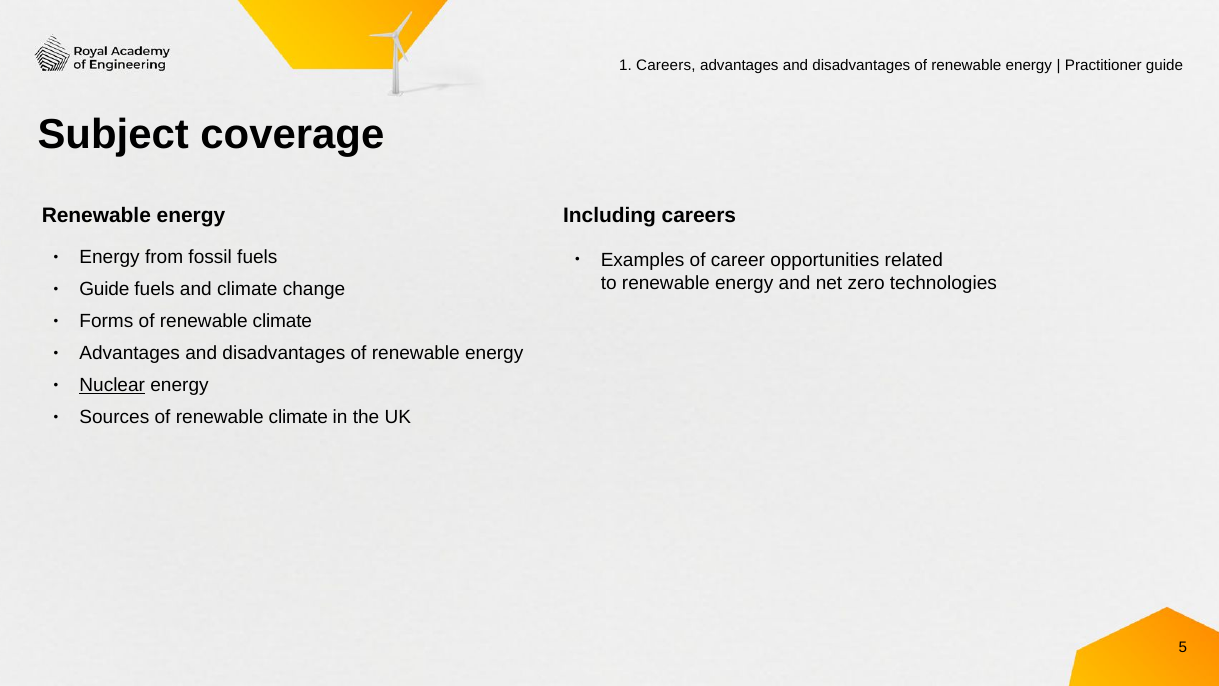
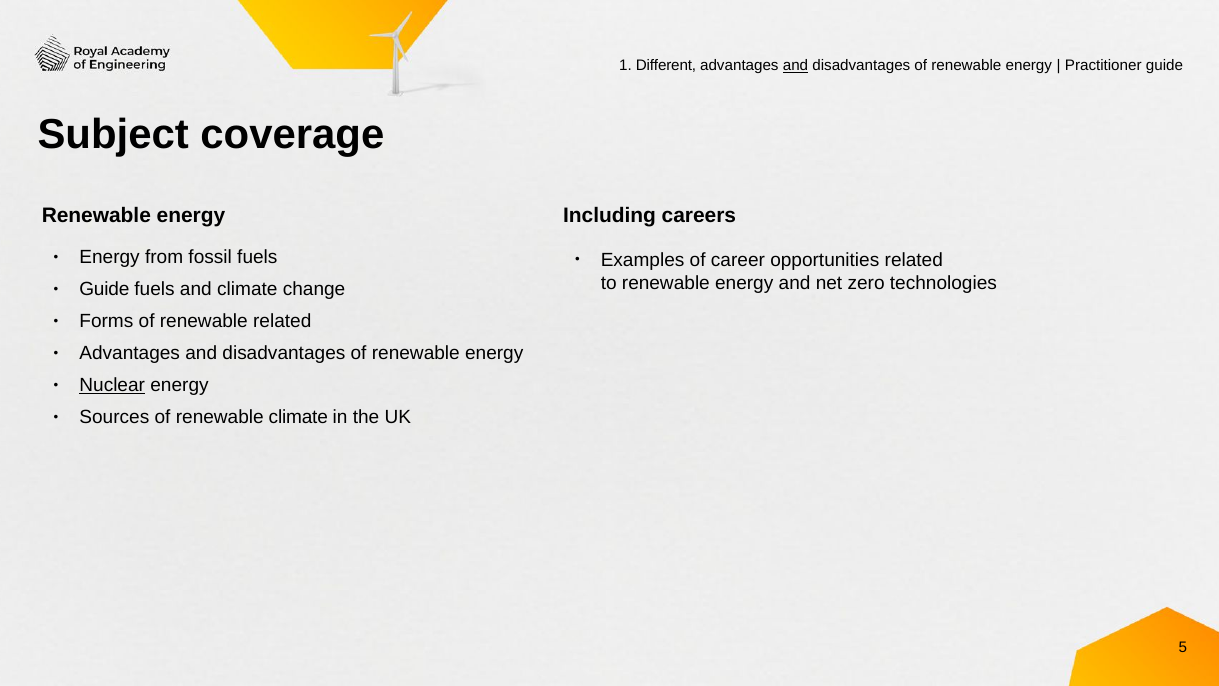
1 Careers: Careers -> Different (666, 66)
and underline: none -> present (795, 66)
Forms of renewable climate: climate -> related (282, 321)
